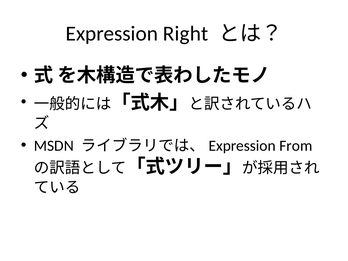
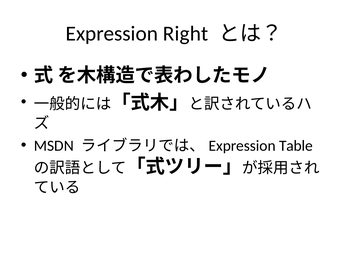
From: From -> Table (296, 146)
